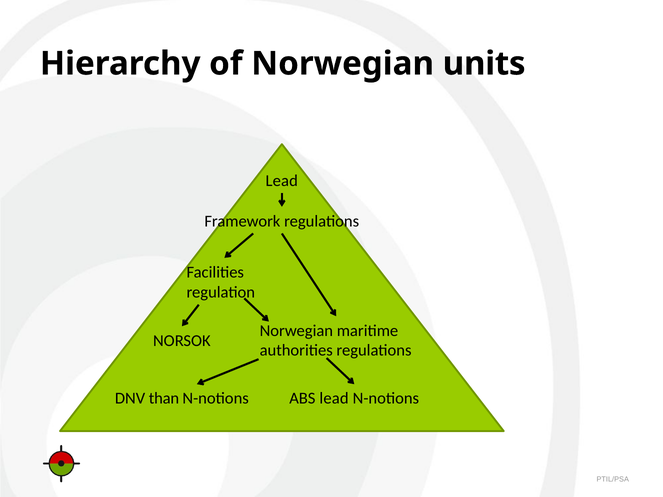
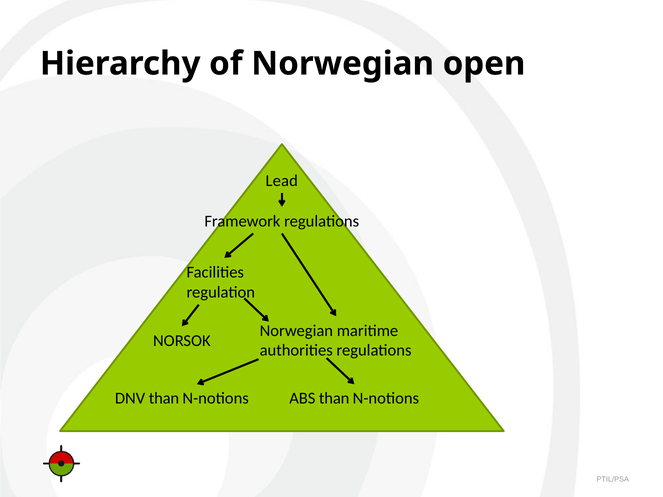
units: units -> open (484, 64)
ABS lead: lead -> than (334, 399)
